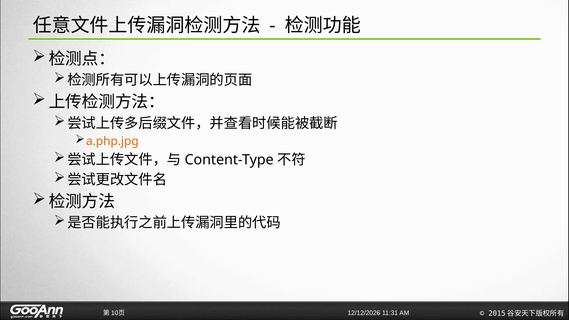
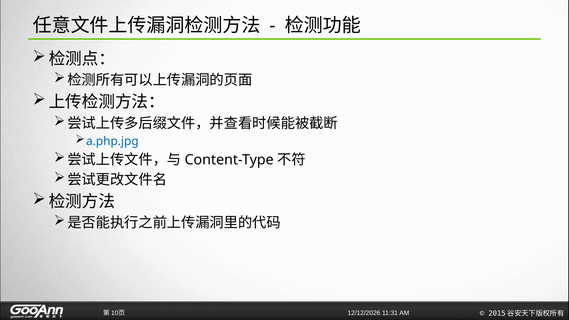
a.php.jpg colour: orange -> blue (112, 141)
